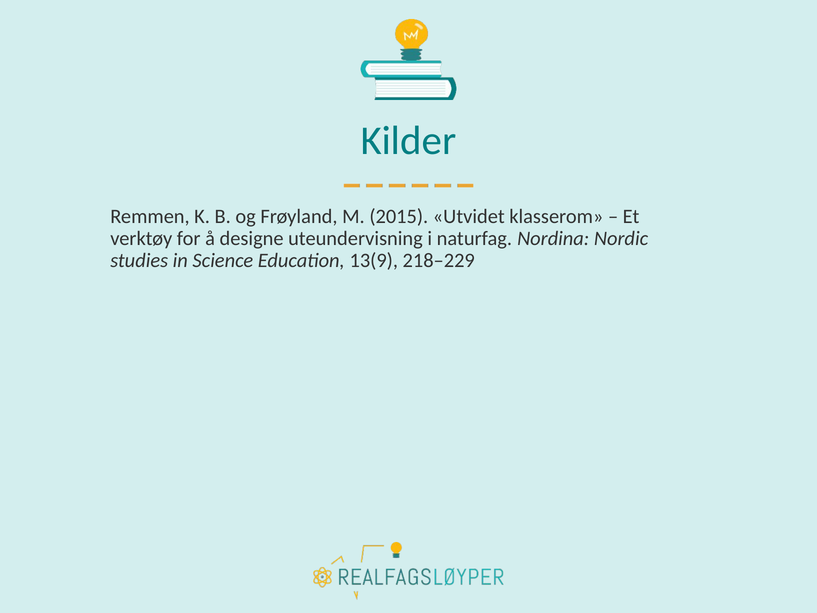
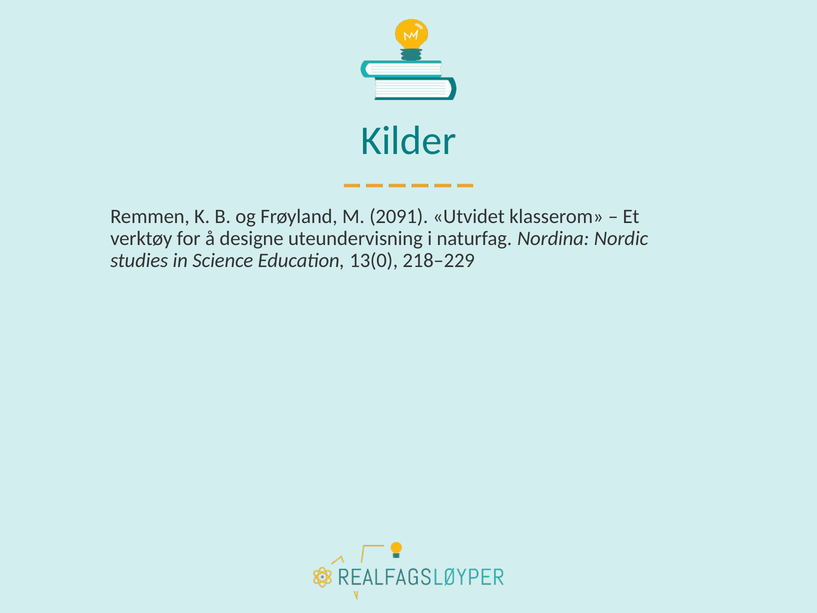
2015: 2015 -> 2091 (399, 216)
13(9: 13(9 -> 13(0 (374, 261)
